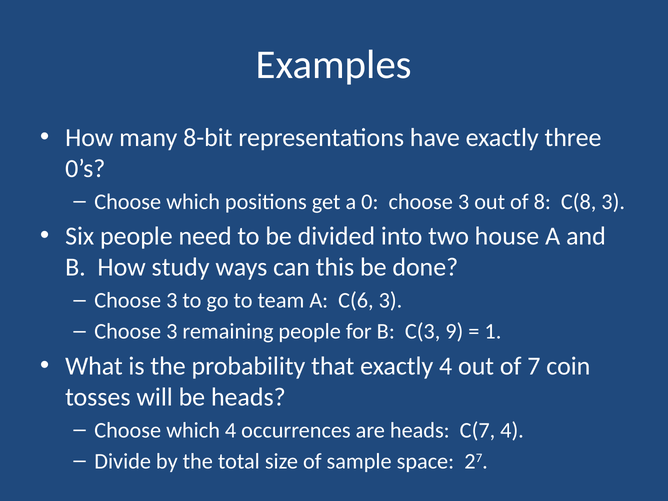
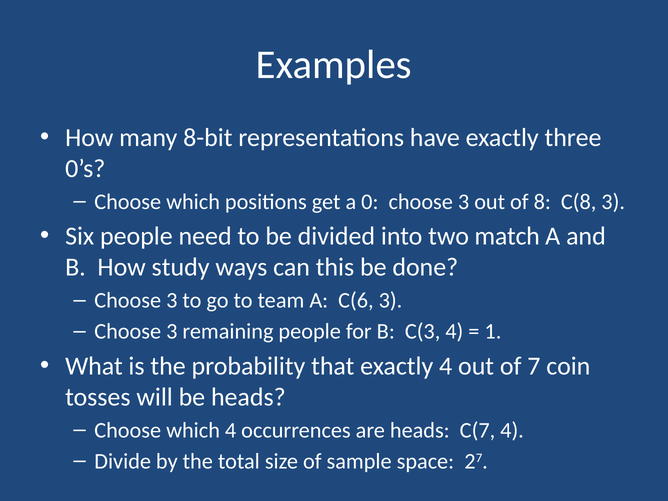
house: house -> match (507, 236)
C(3 9: 9 -> 4 (454, 332)
